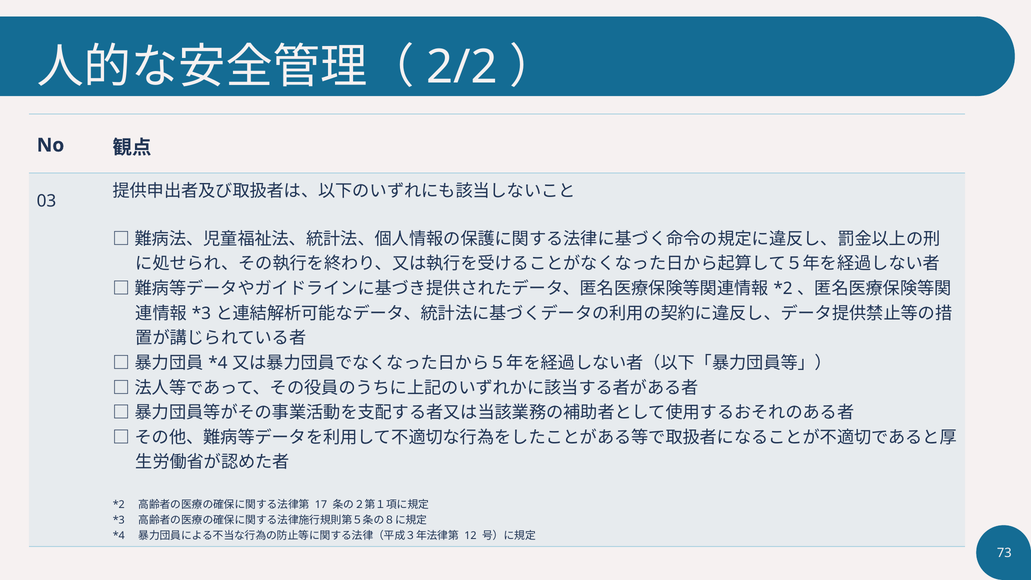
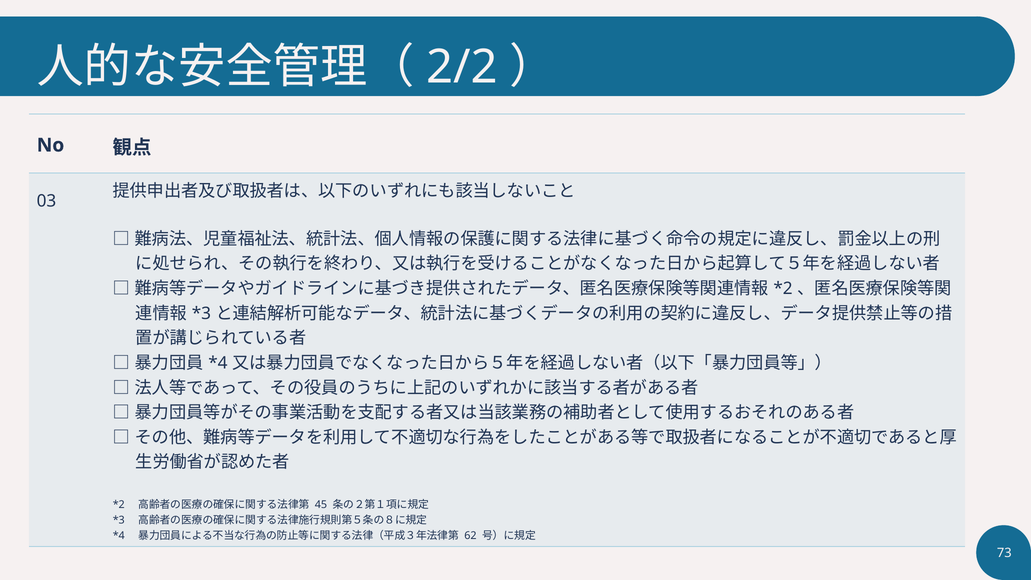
17: 17 -> 45 (321, 505)
12: 12 -> 62 (470, 536)
